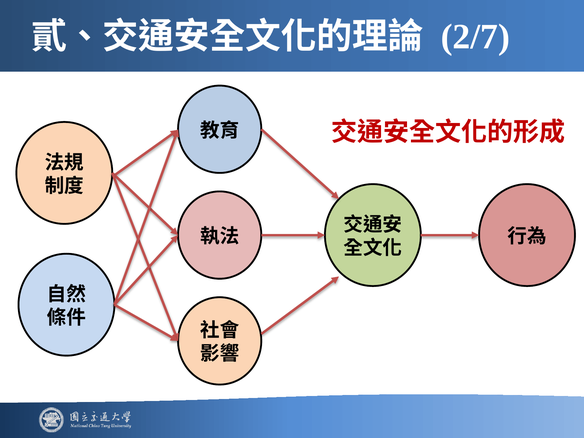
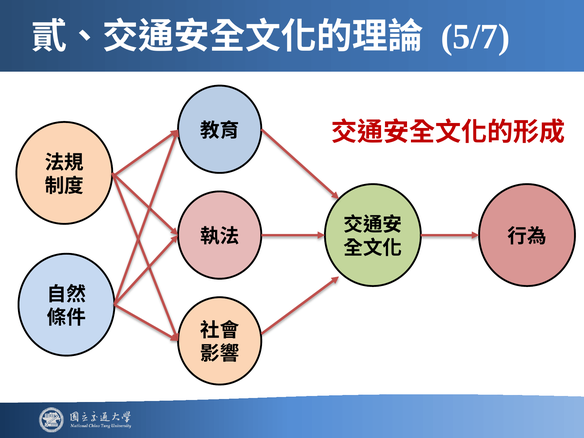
2/7: 2/7 -> 5/7 (475, 37)
